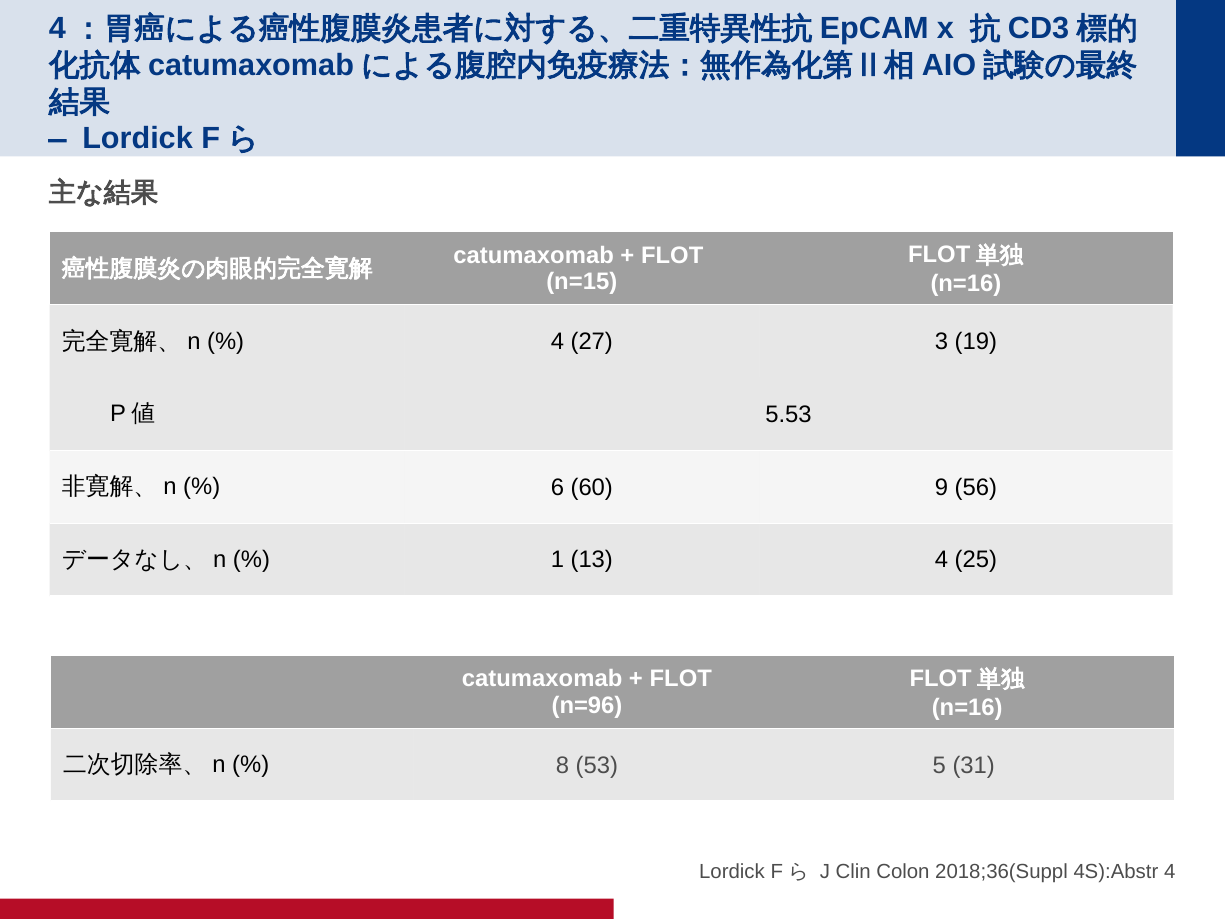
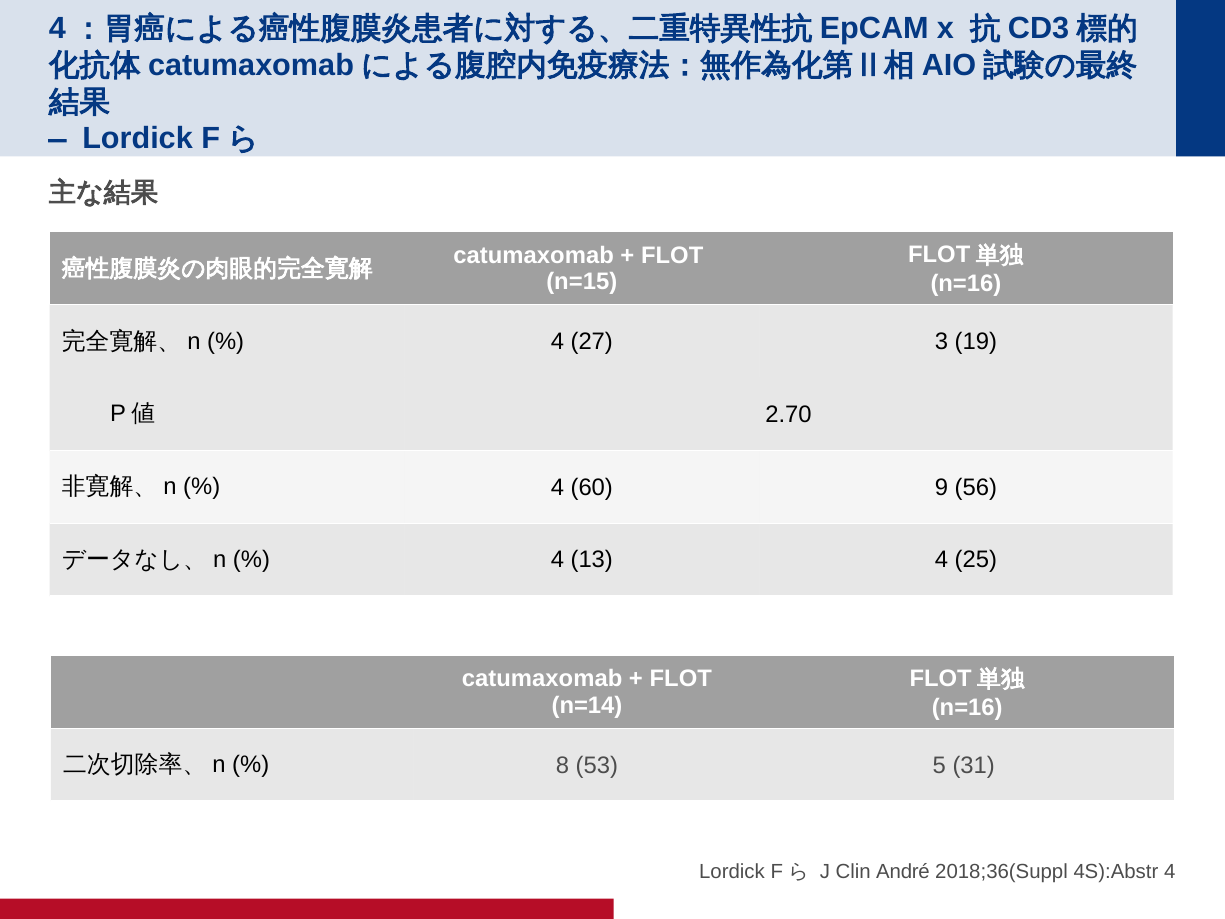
5.53: 5.53 -> 2.70 (788, 414)
6: 6 -> 4 (557, 487)
1: 1 -> 4 (557, 560)
n=96: n=96 -> n=14 (587, 706)
Colon: Colon -> André (903, 871)
